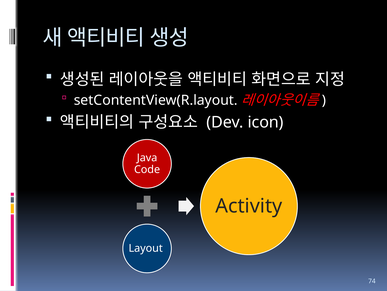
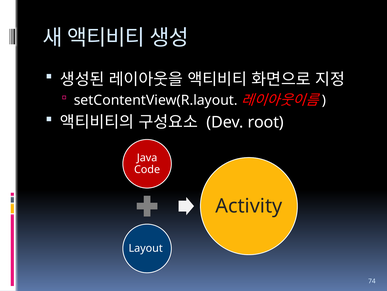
icon: icon -> root (266, 122)
